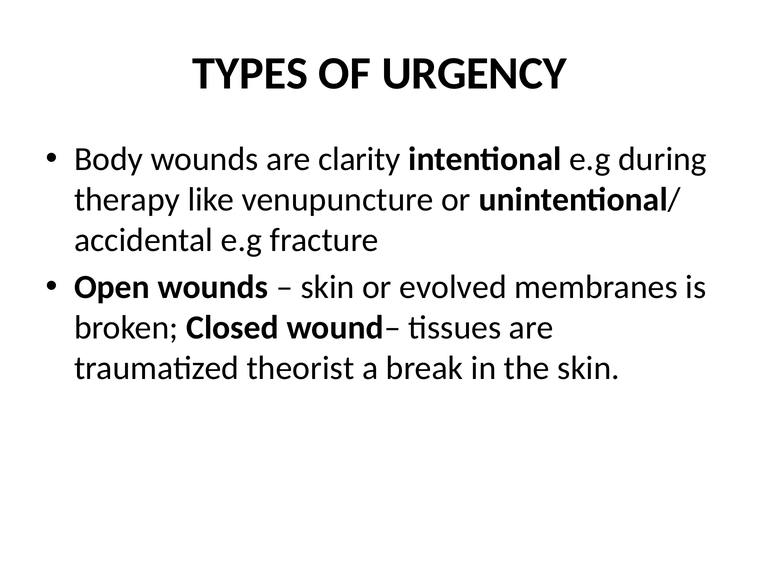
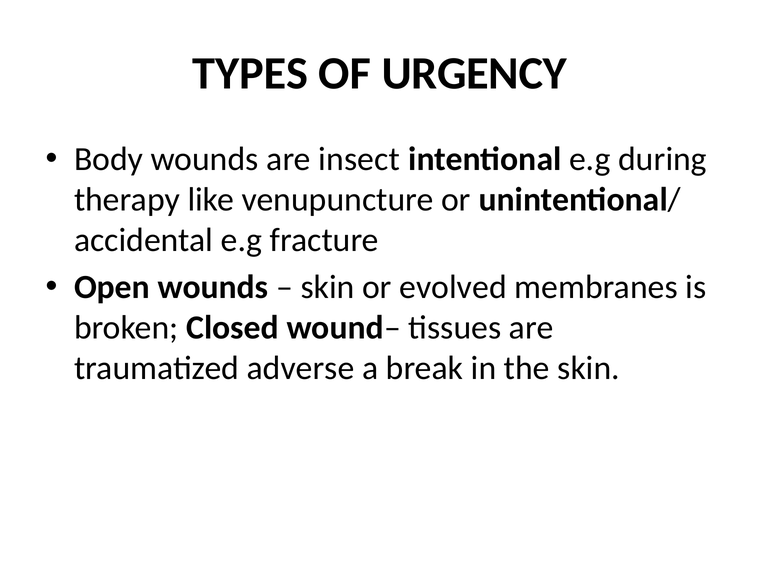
clarity: clarity -> insect (359, 159)
theorist: theorist -> adverse (300, 368)
